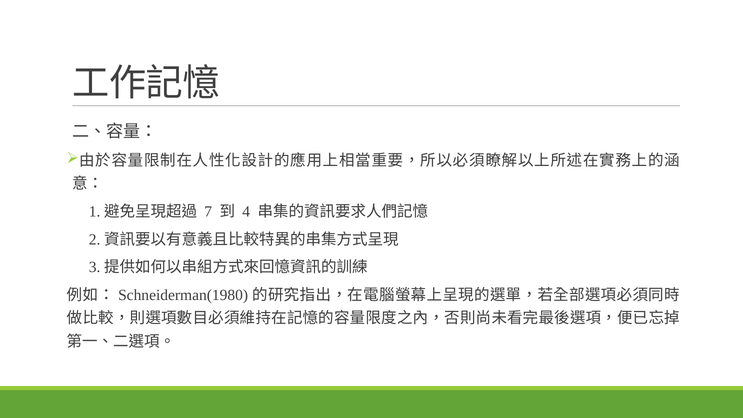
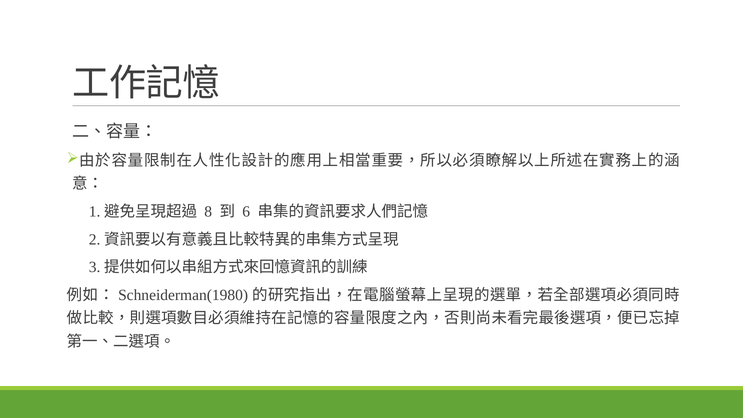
7: 7 -> 8 (208, 212)
4: 4 -> 6 (246, 212)
